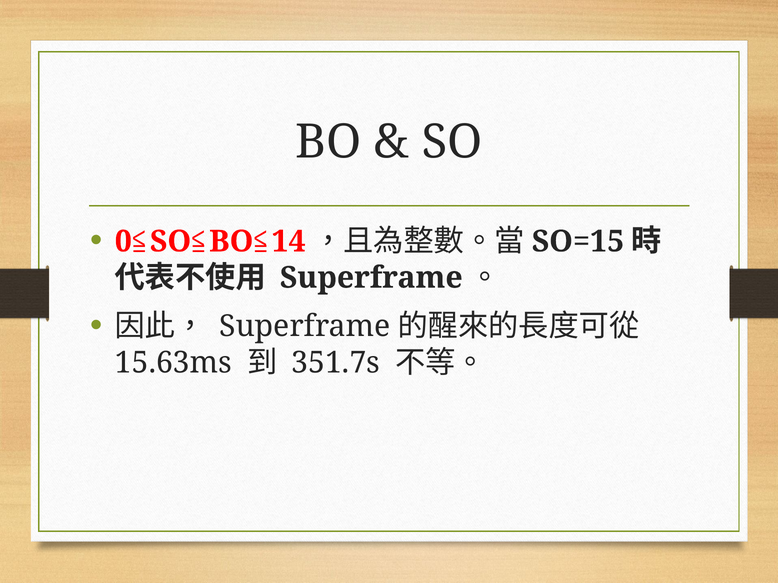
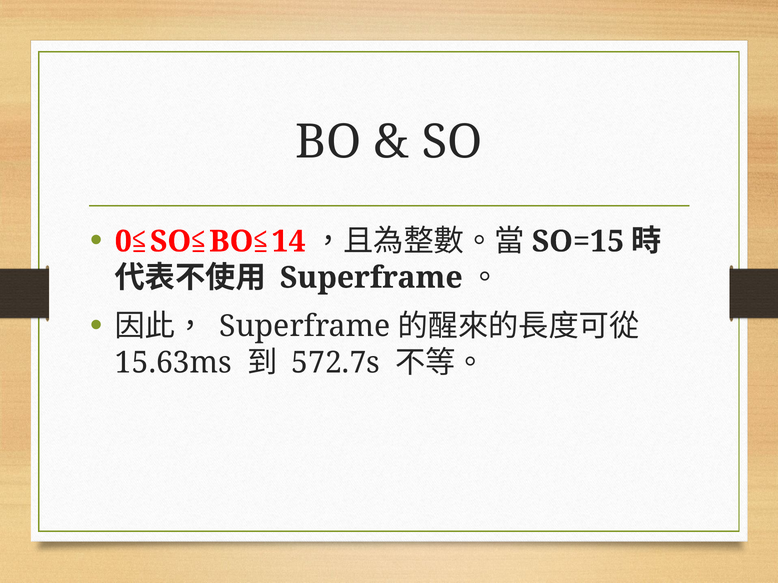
351.7s: 351.7s -> 572.7s (336, 363)
